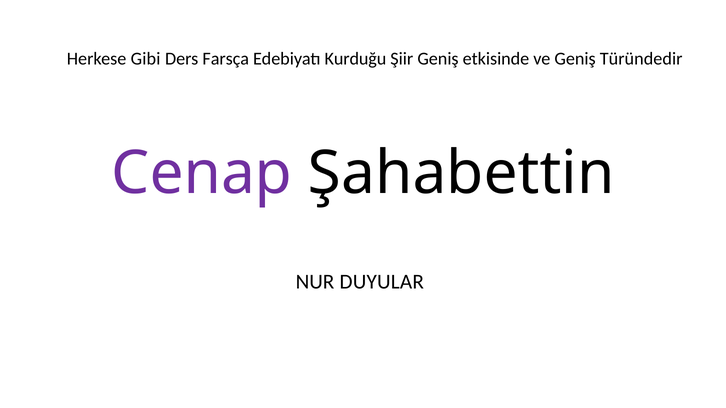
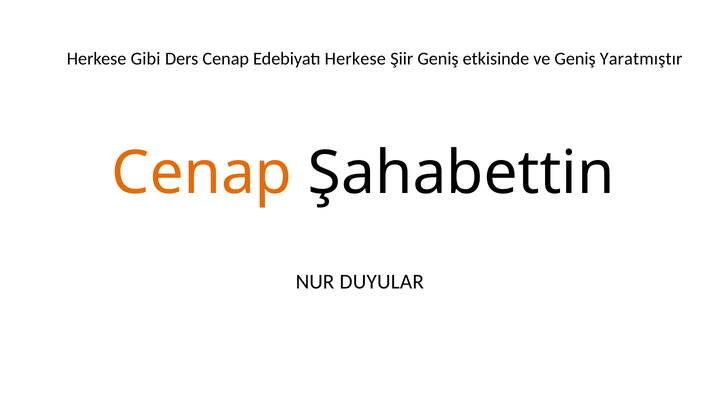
Ders Farsça: Farsça -> Cenap (226, 59)
Edebiyatı Kurduğu: Kurduğu -> Herkese (355, 59)
Türündedir: Türündedir -> Yaratmıştır (641, 59)
Cenap colour: purple -> orange (202, 174)
